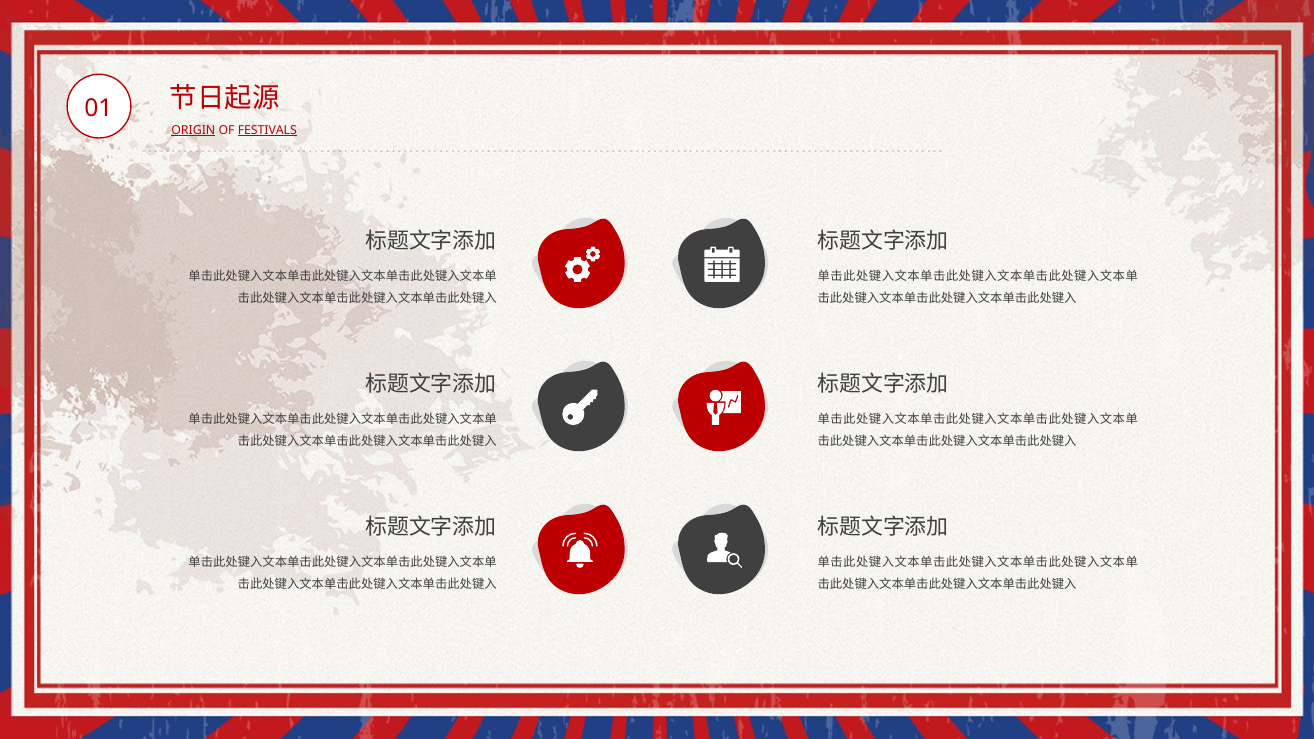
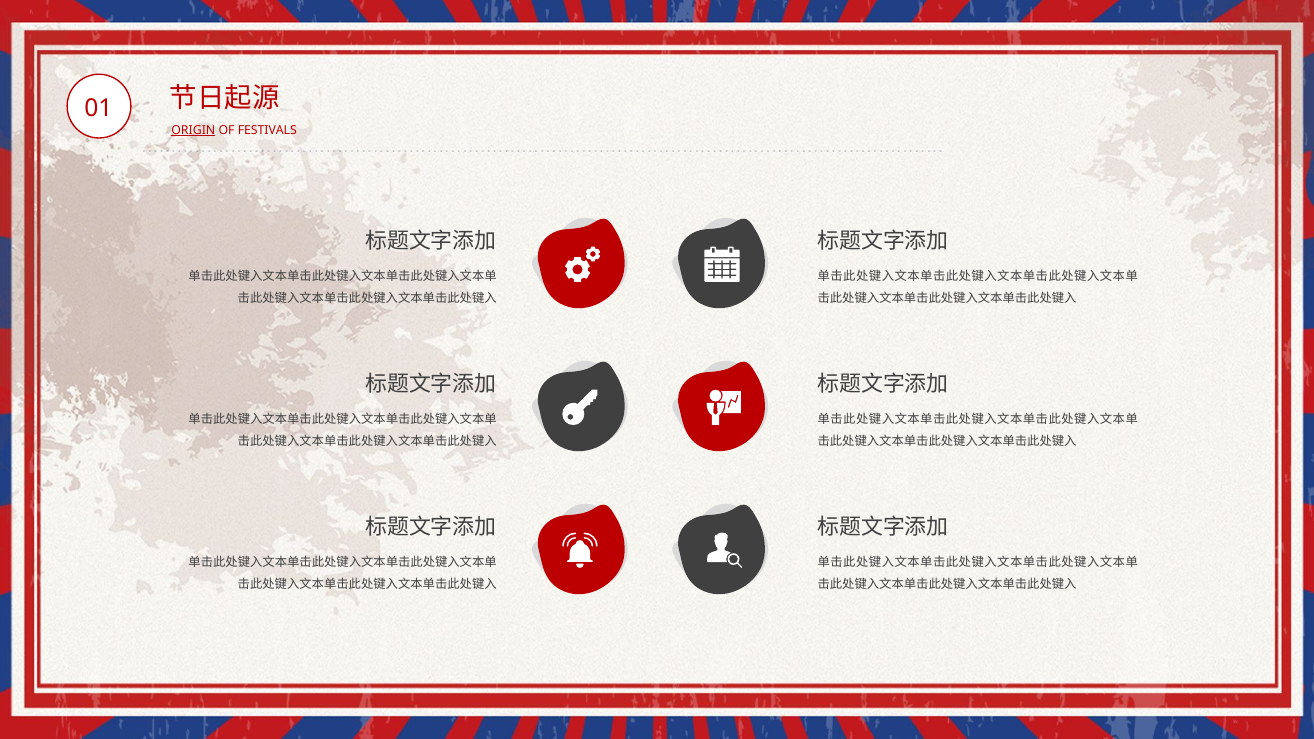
FESTIVALS underline: present -> none (267, 131)
